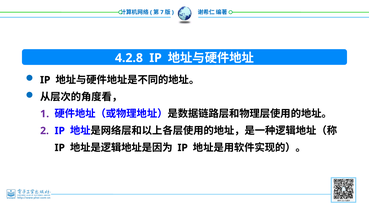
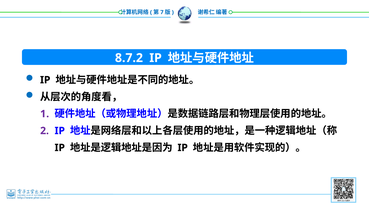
4.2.8: 4.2.8 -> 8.7.2 (129, 58)
